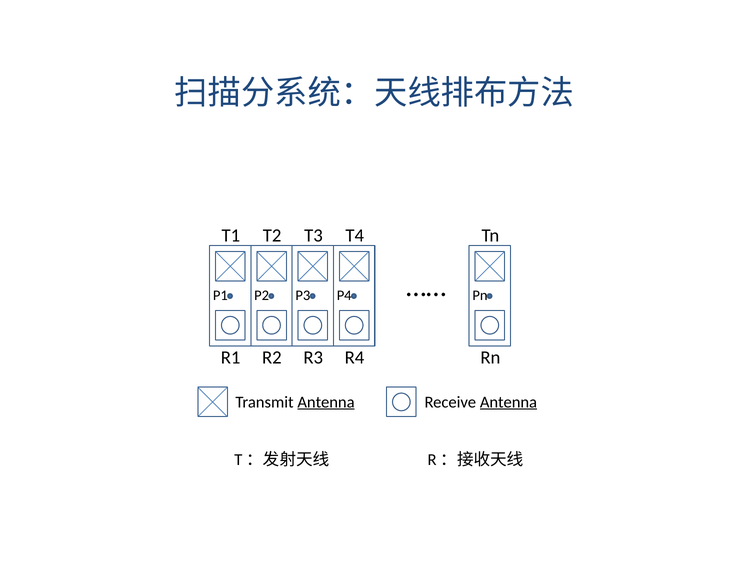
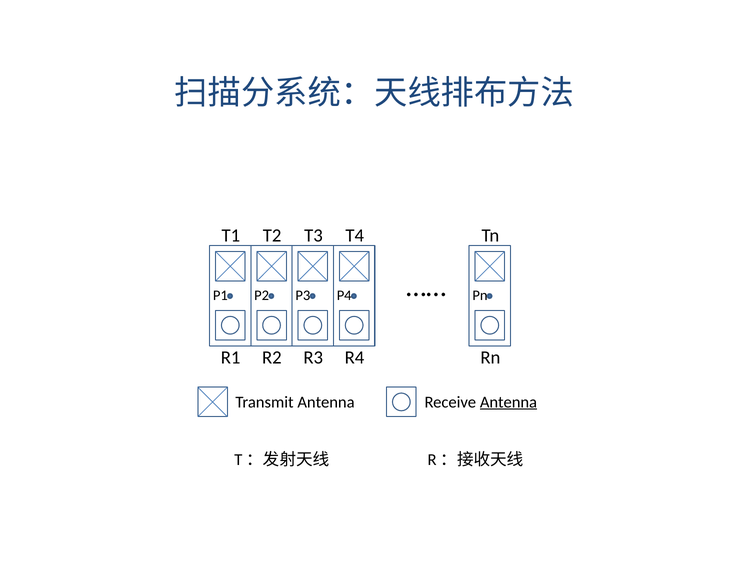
Antenna underline: present -> none (326, 402)
